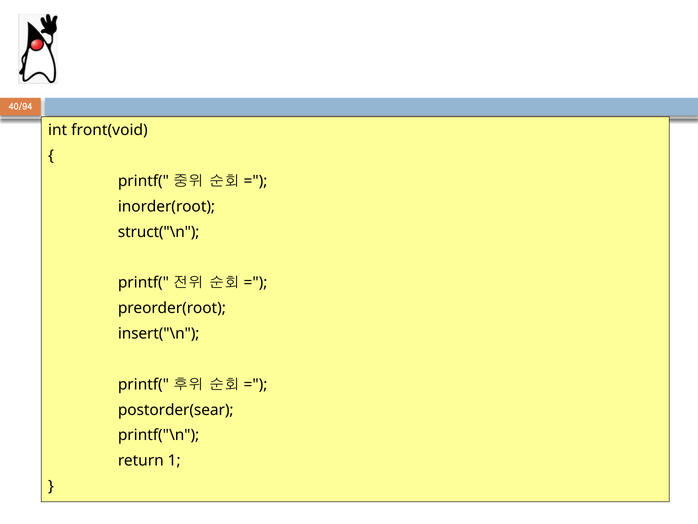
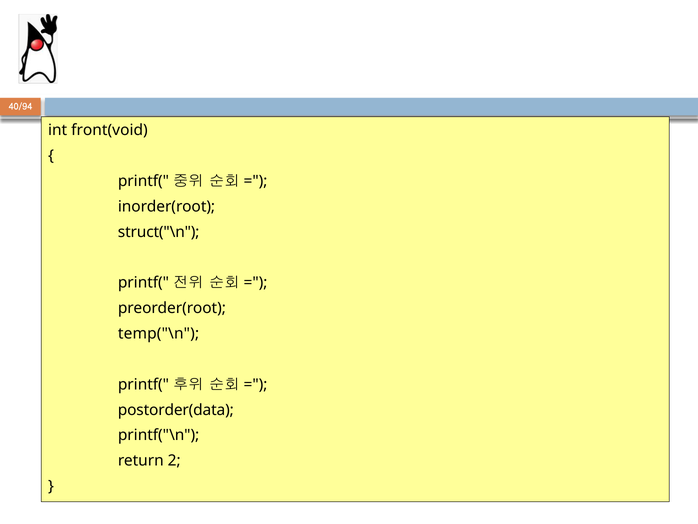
insert("\n: insert("\n -> temp("\n (159, 333)
postorder(sear: postorder(sear -> postorder(data (176, 410)
1: 1 -> 2 (174, 460)
